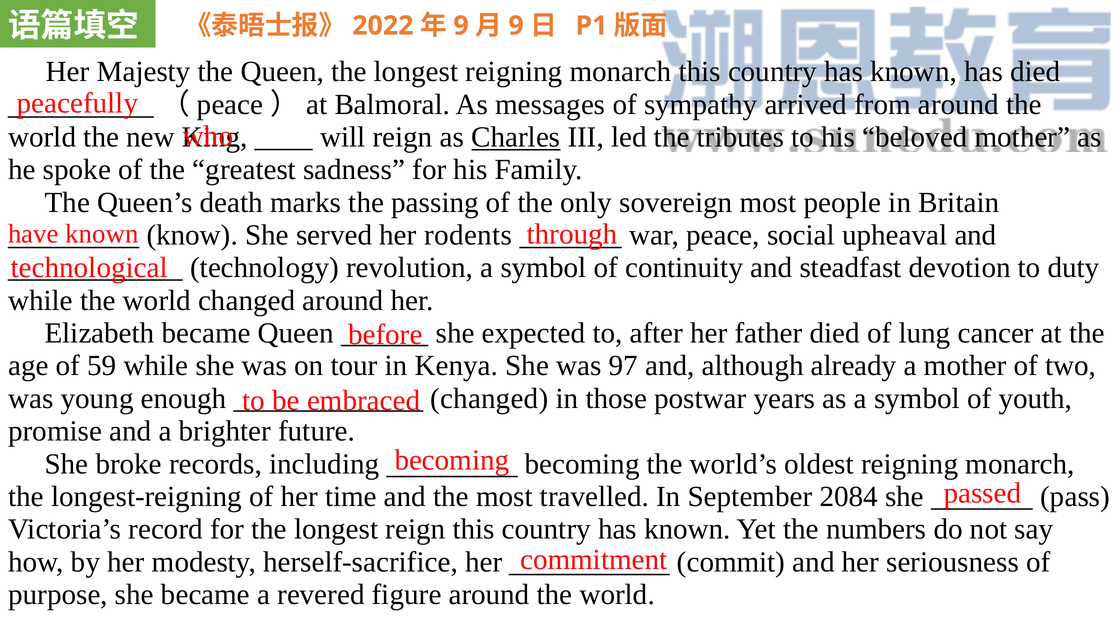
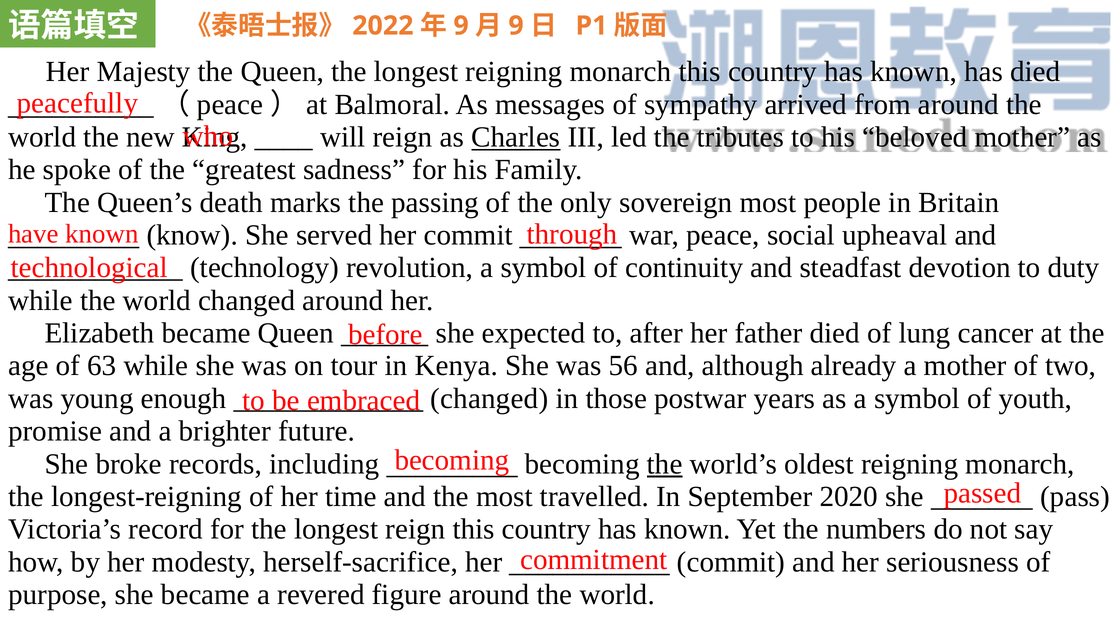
her rodents: rodents -> commit (468, 235)
59: 59 -> 63 (102, 366)
97: 97 -> 56 (623, 366)
the underline: none -> present (665, 464)
2084: 2084 -> 2020 (849, 497)
